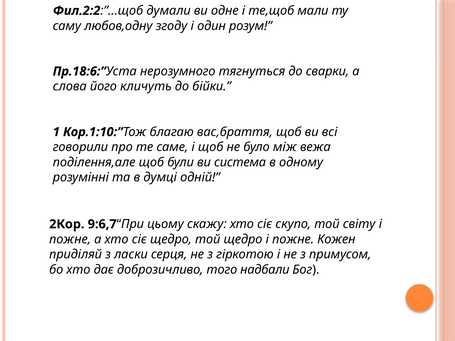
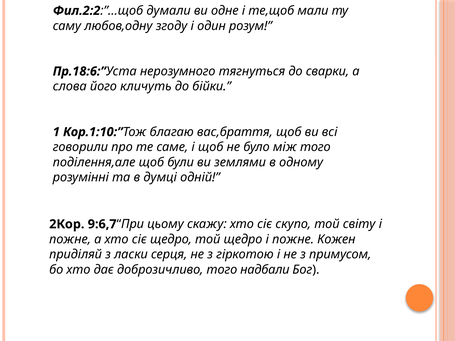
між вежа: вежа -> того (315, 147)
система: система -> землями (240, 162)
